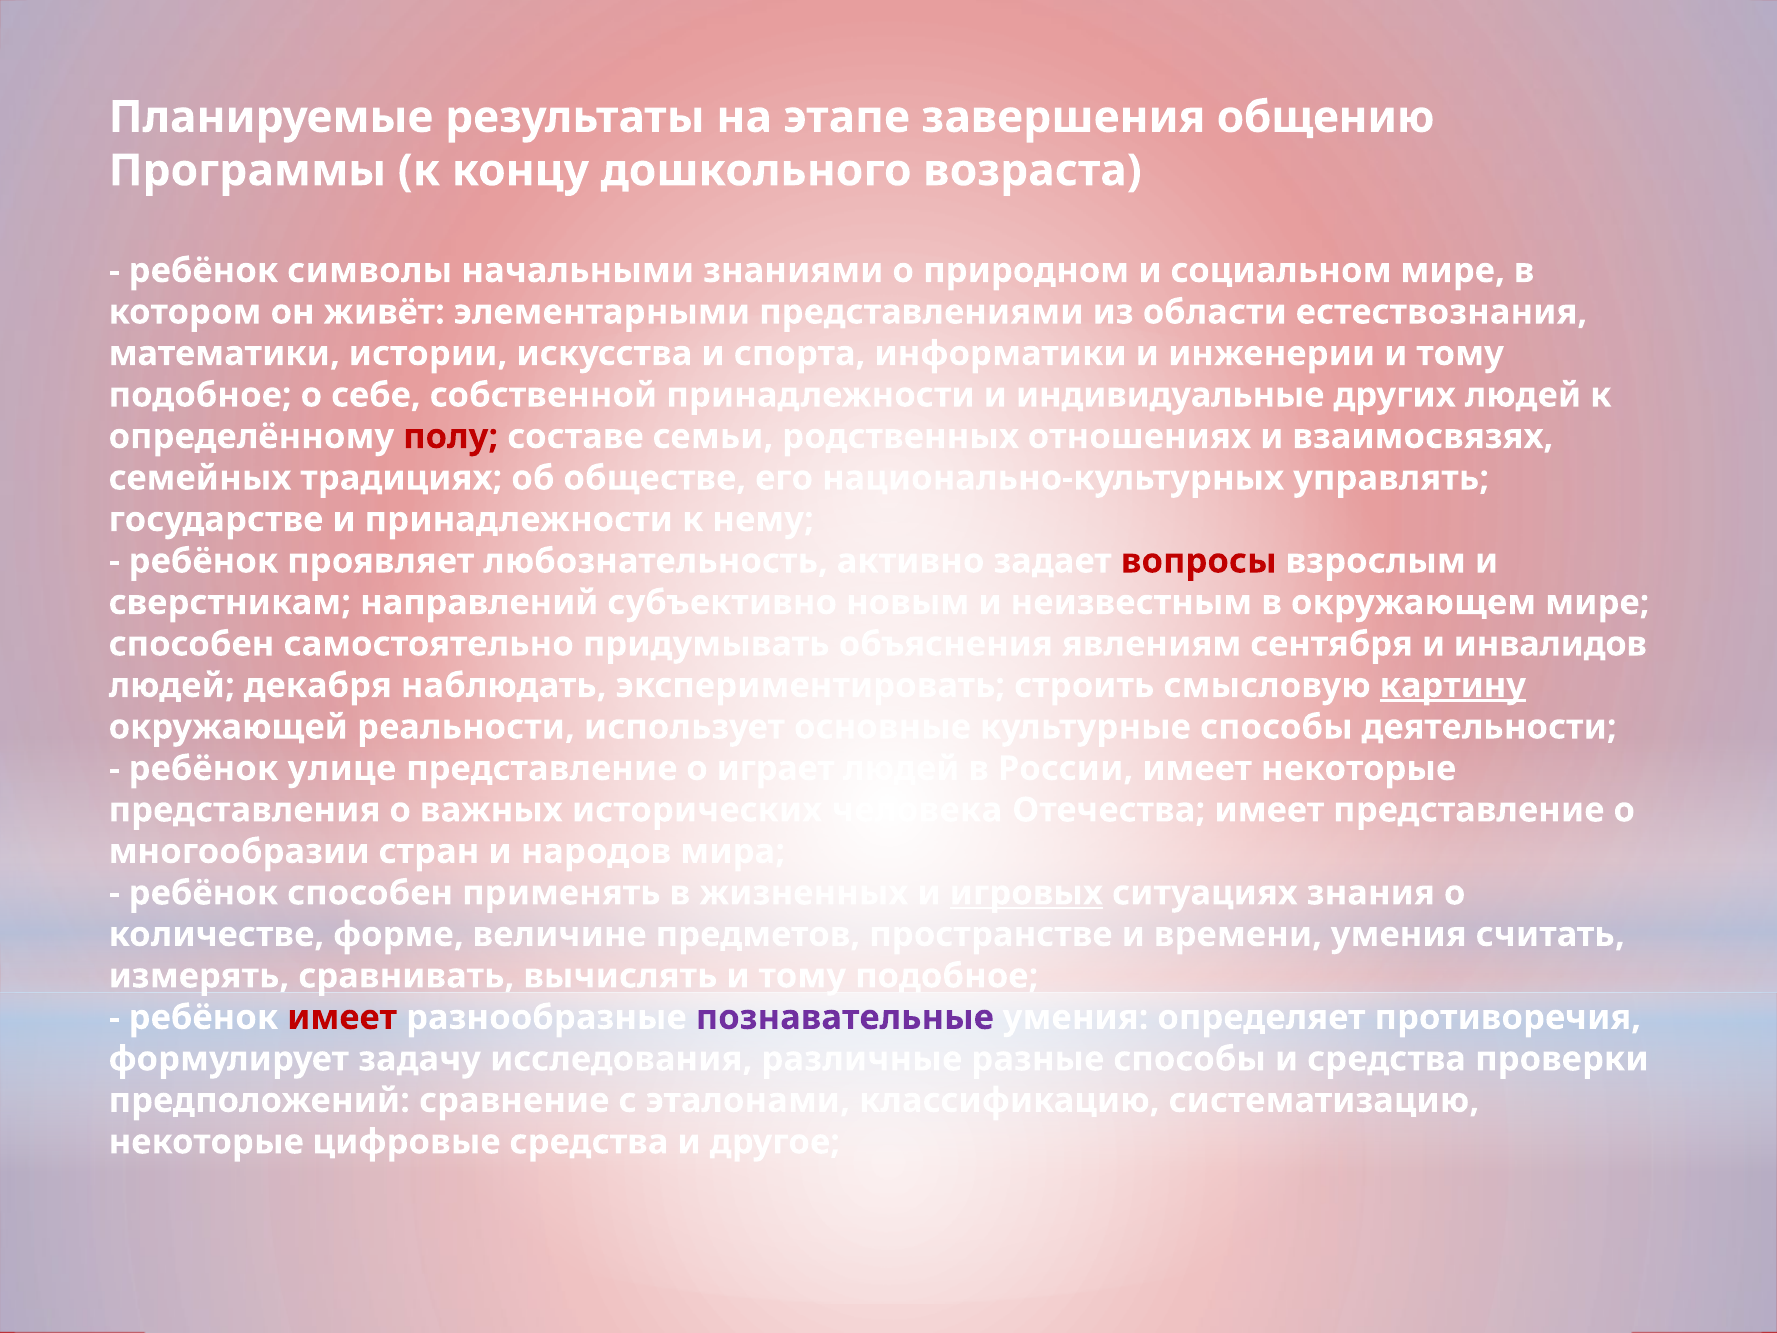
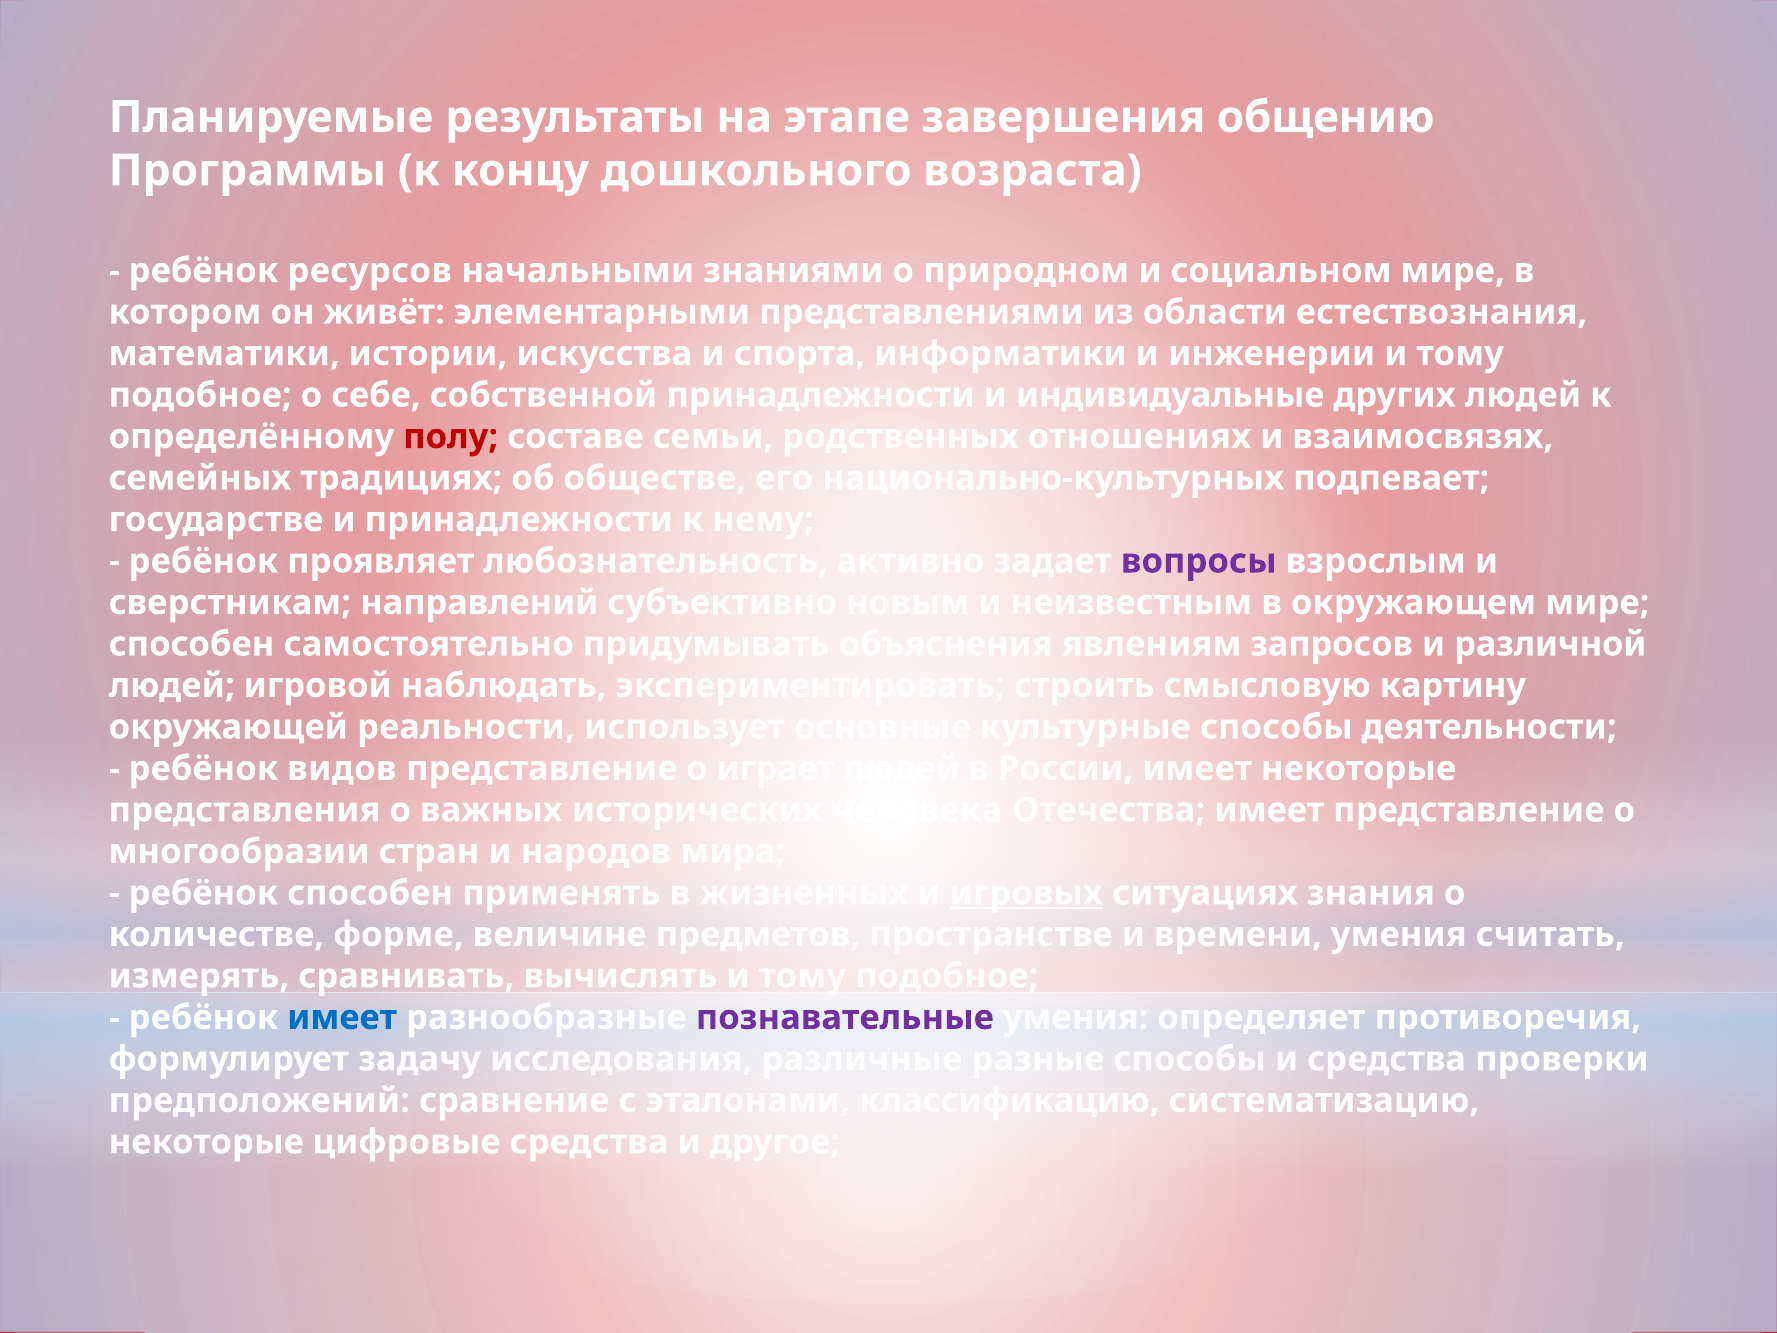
символы: символы -> ресурсов (370, 271)
управлять: управлять -> подпевает (1391, 478)
вопросы colour: red -> purple (1199, 561)
сентября: сентября -> запросов (1332, 644)
инвалидов: инвалидов -> различной (1550, 644)
декабря: декабря -> игровой (318, 685)
картину underline: present -> none (1453, 685)
улице: улице -> видов (342, 768)
имеет colour: red -> blue (342, 1017)
